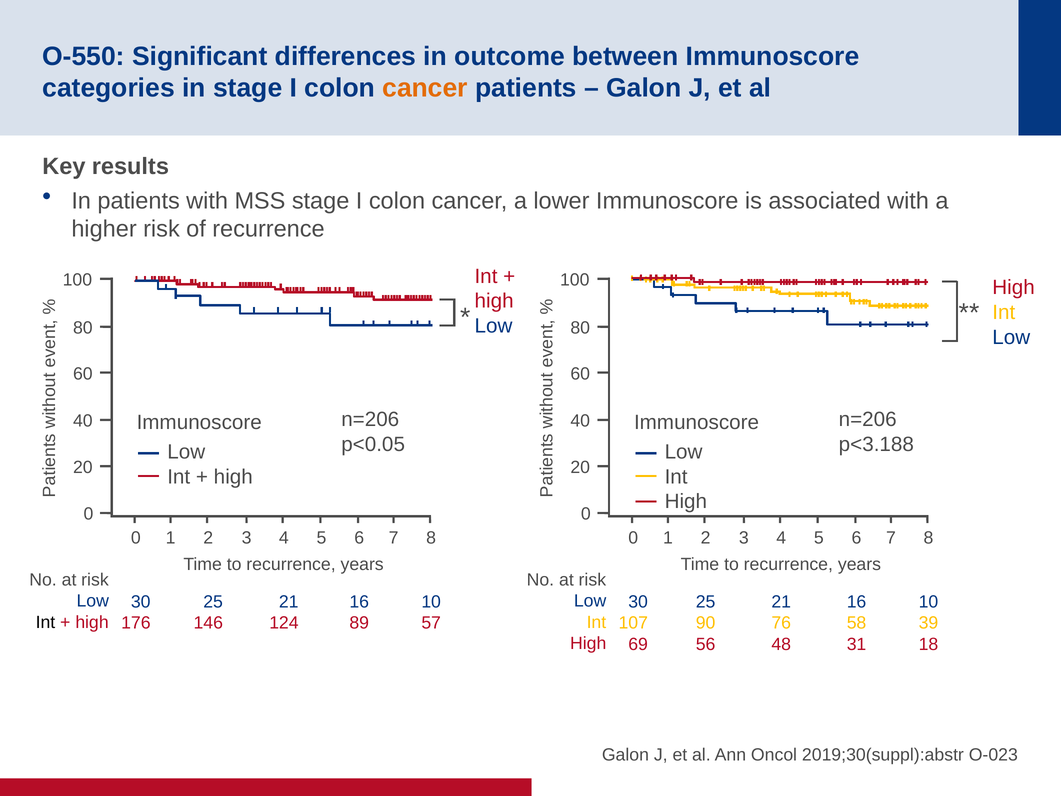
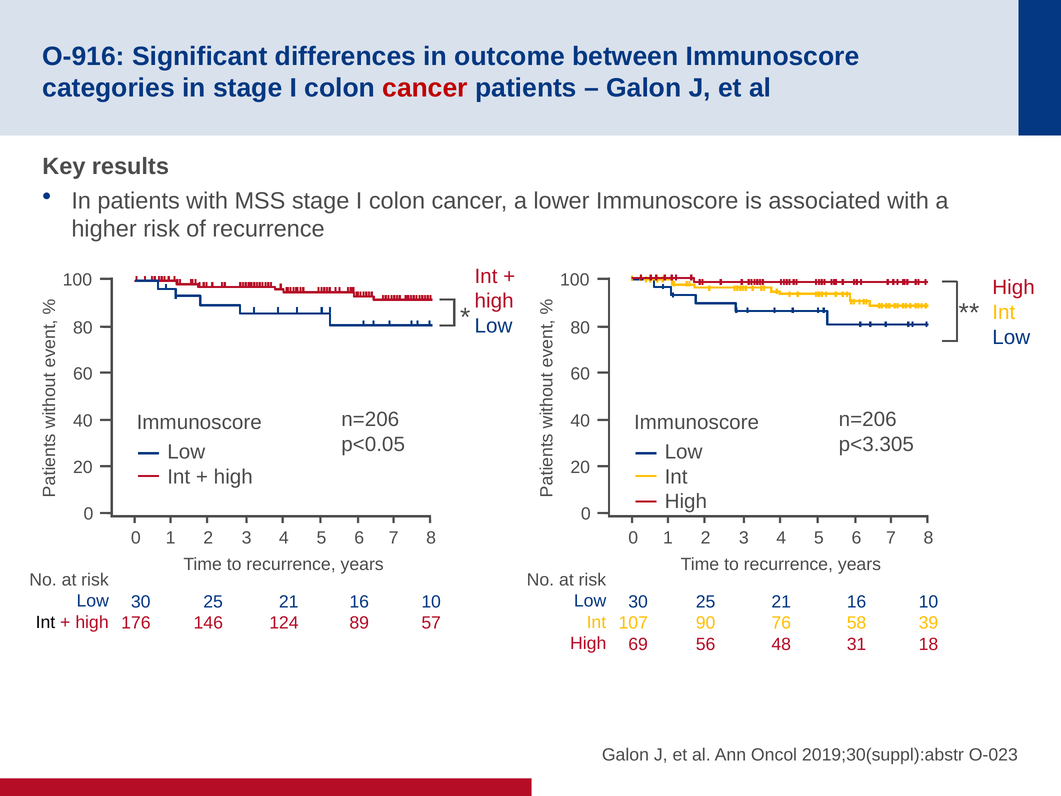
O-550: O-550 -> O-916 (84, 56)
cancer colour: orange -> red (425, 88)
p<3.188: p<3.188 -> p<3.305 (876, 444)
